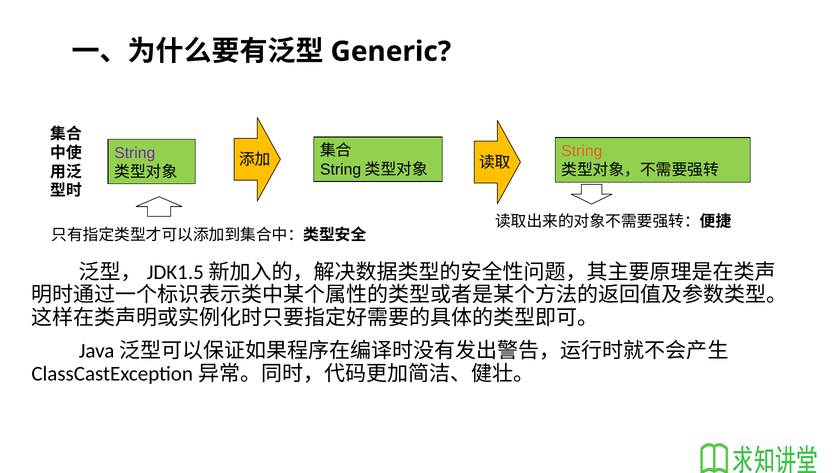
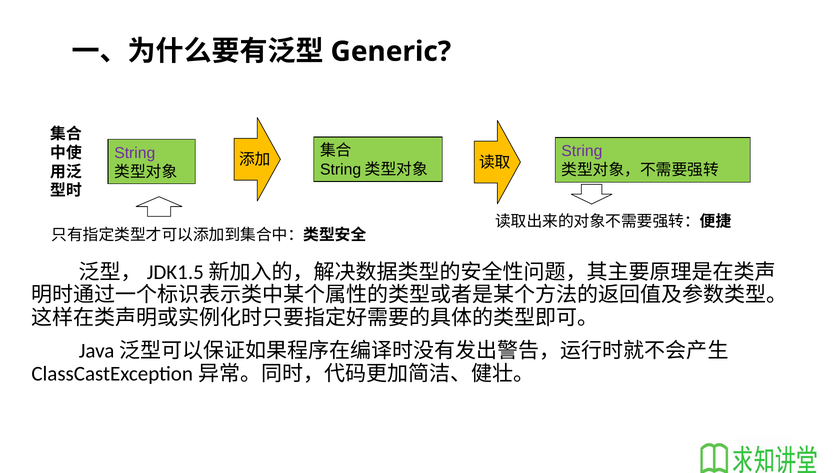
String colour: orange -> purple (582, 151)
